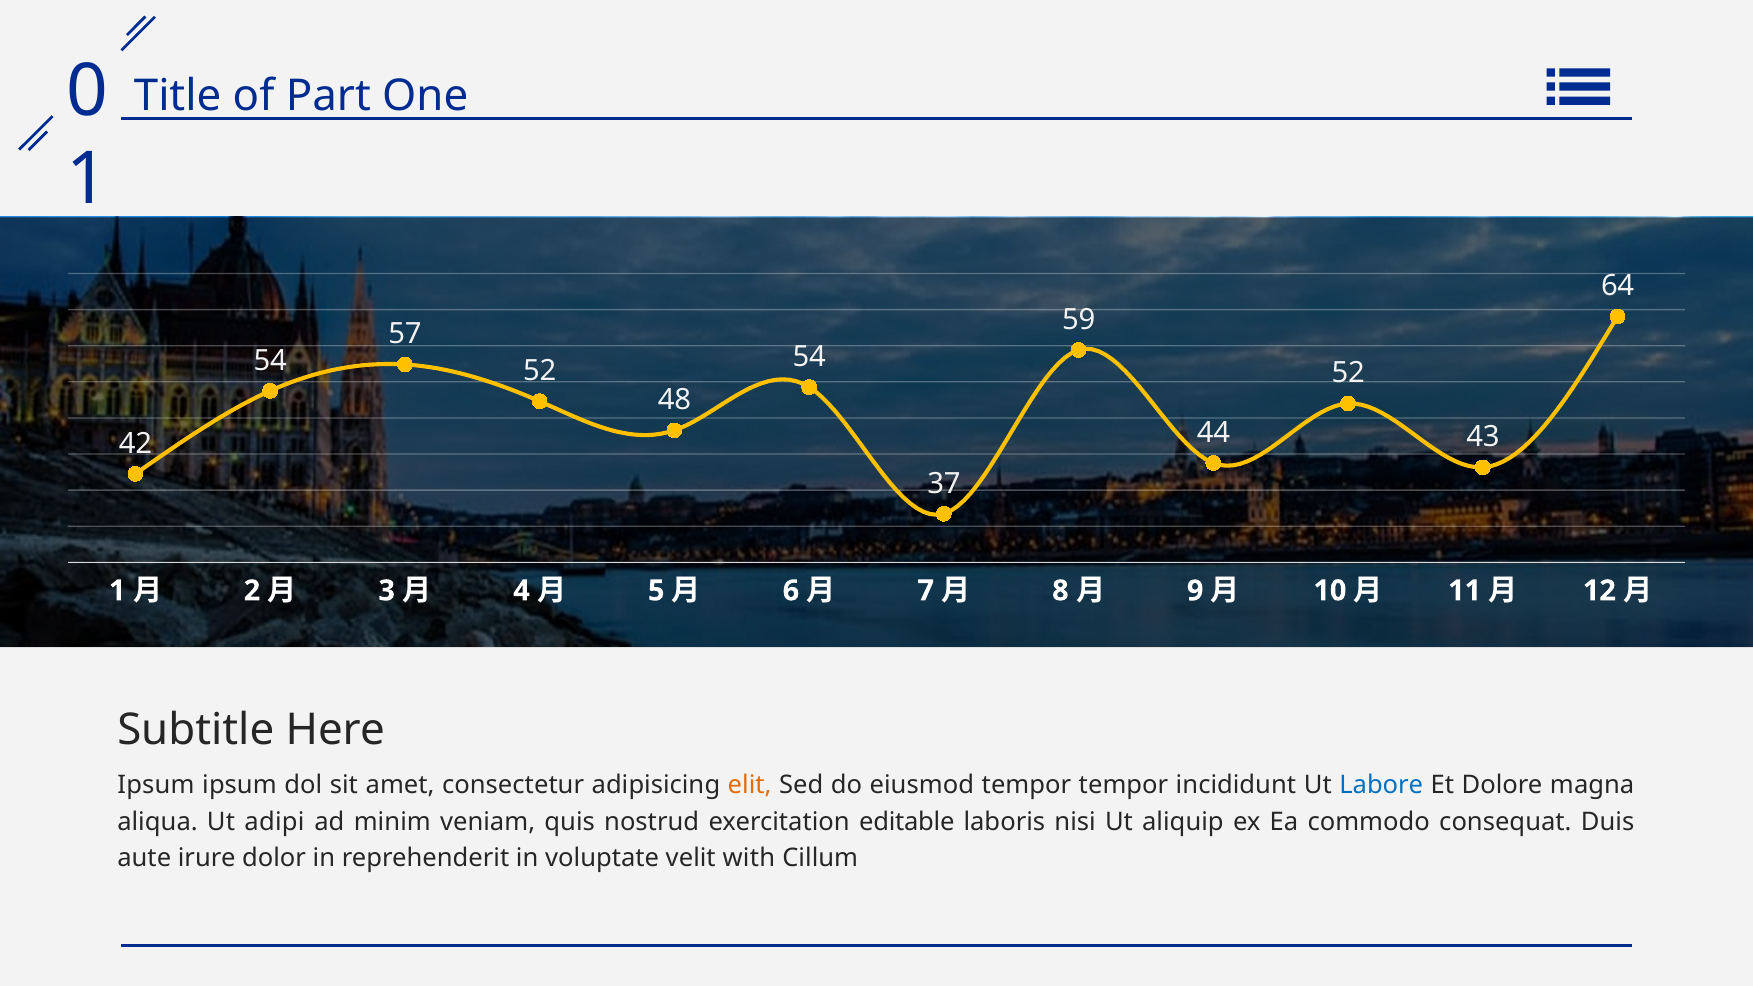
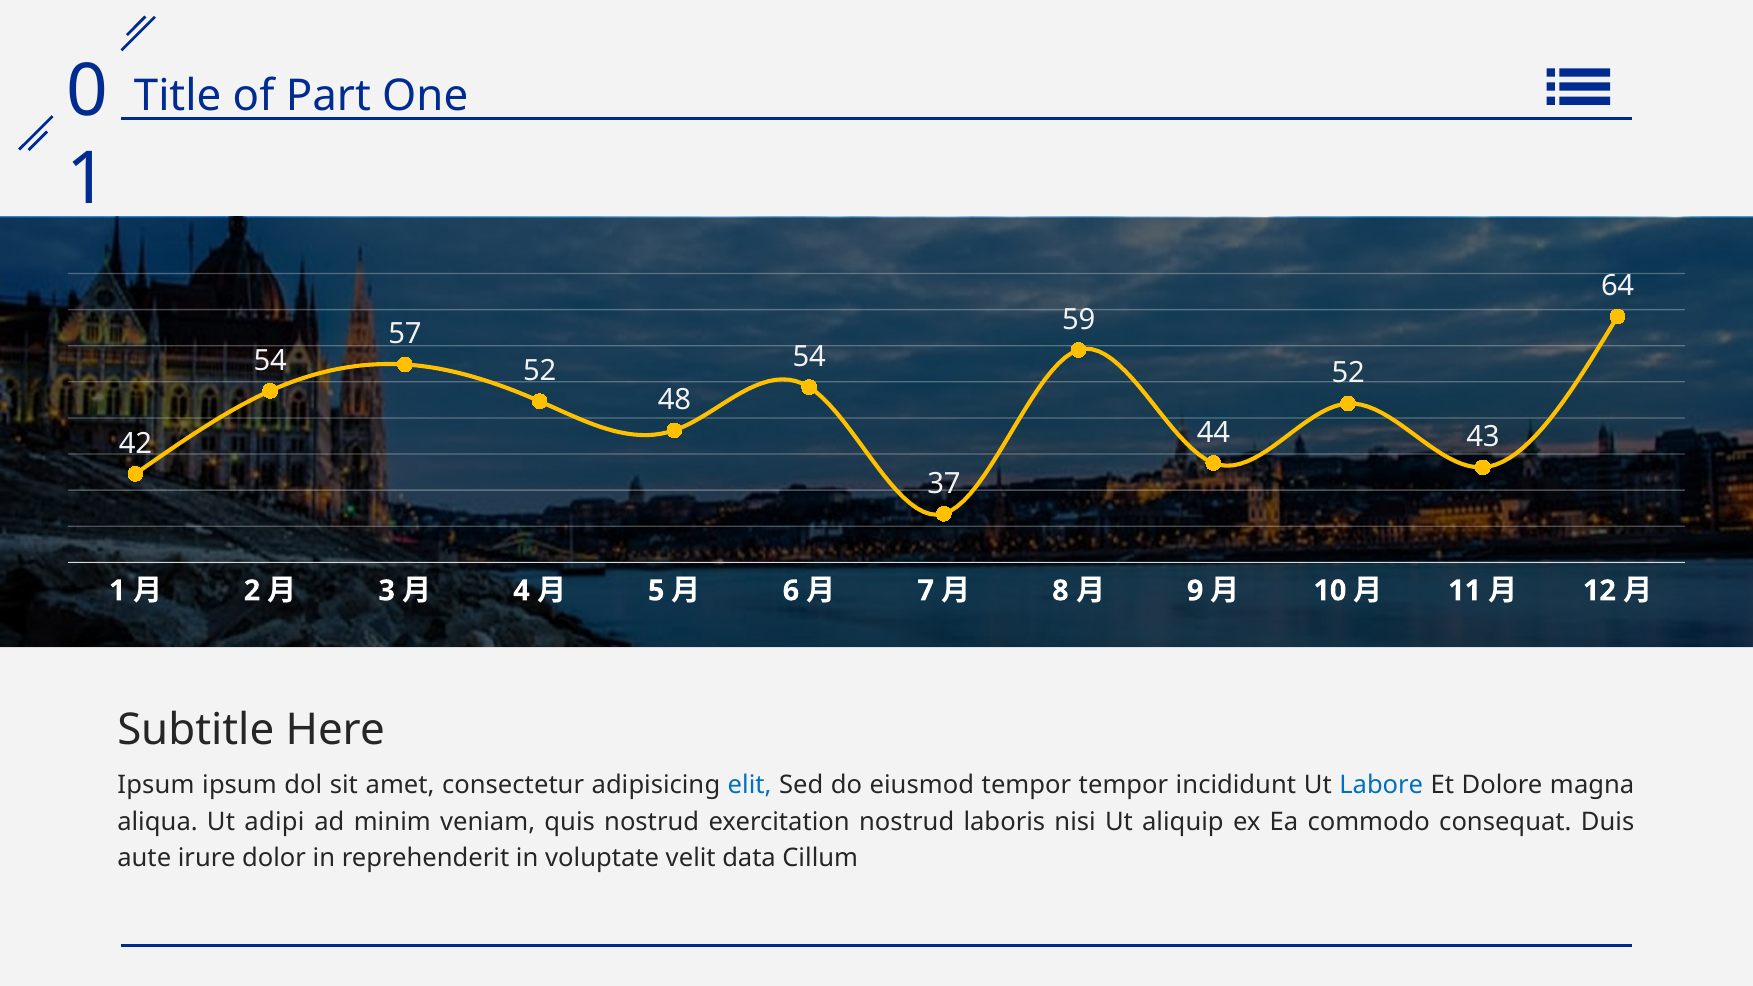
elit colour: orange -> blue (750, 785)
exercitation editable: editable -> nostrud (907, 822)
with: with -> data (749, 858)
